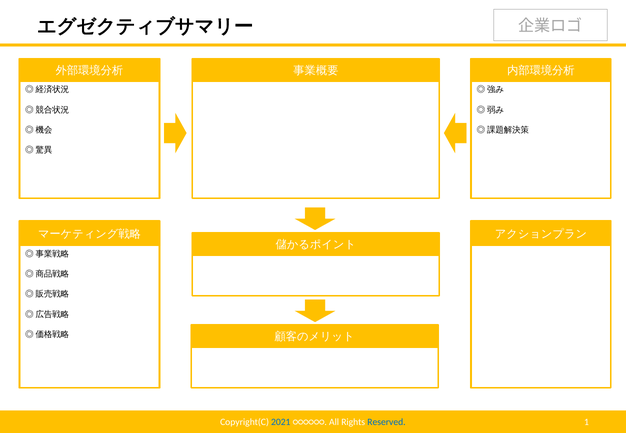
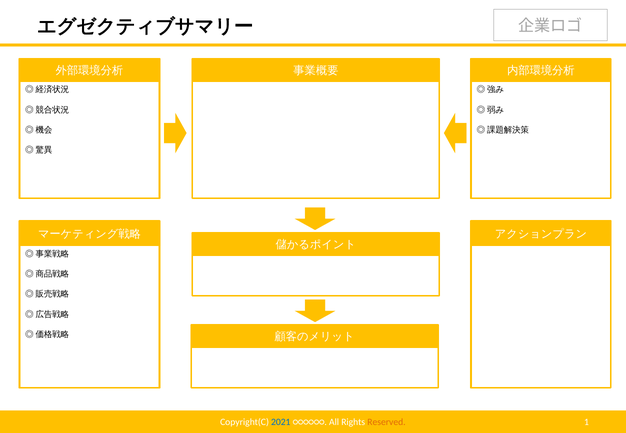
Reserved colour: blue -> orange (386, 422)
